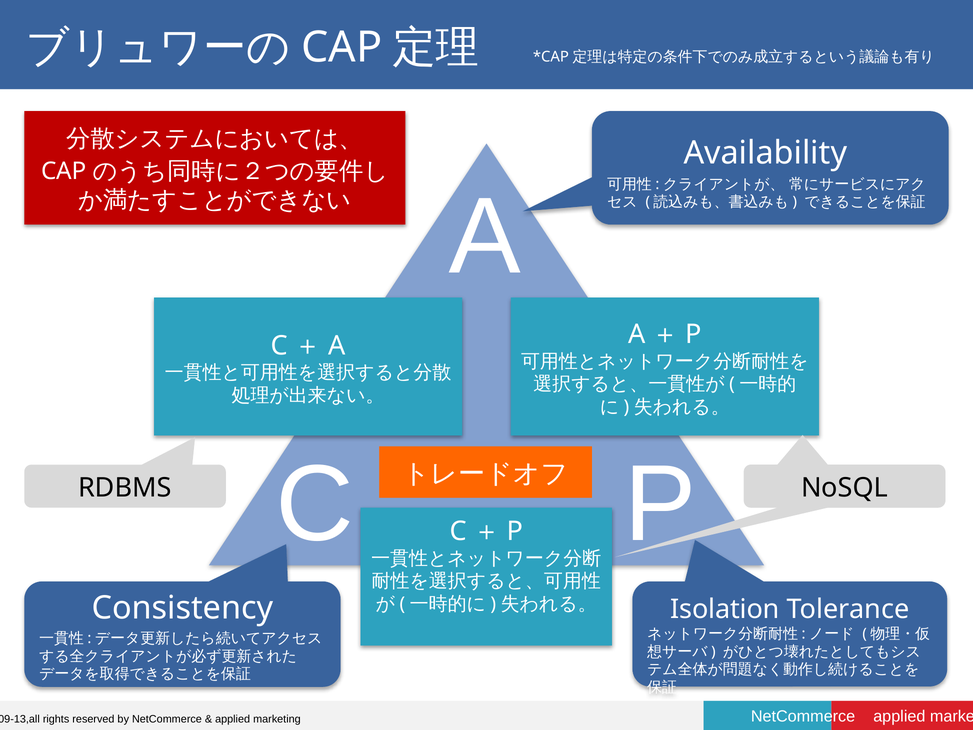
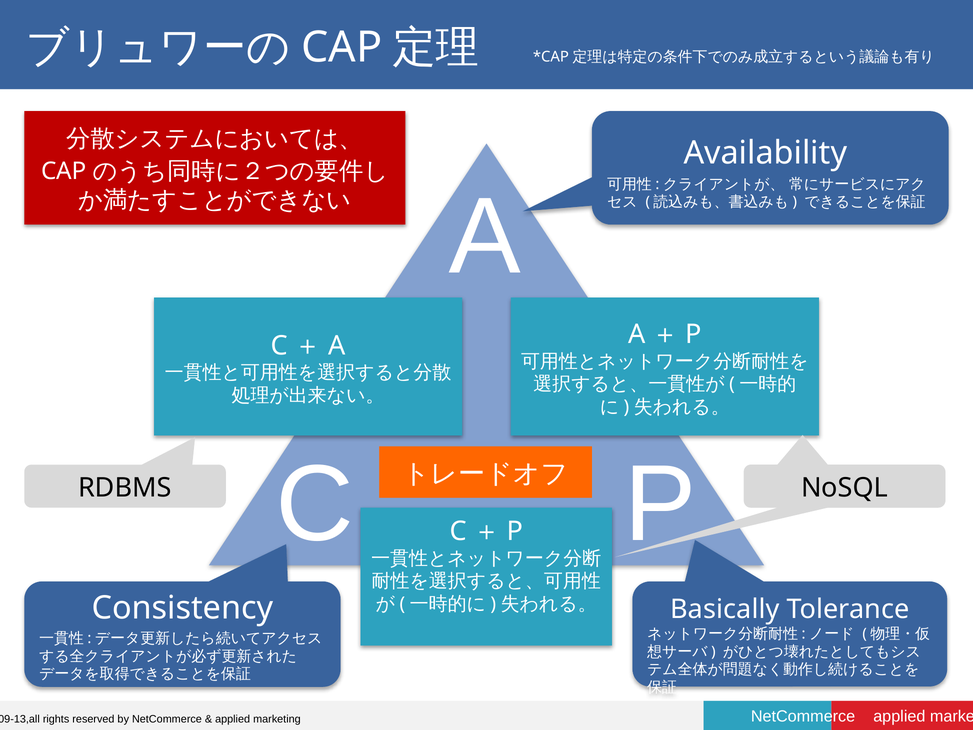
Isolation: Isolation -> Basically (725, 609)
